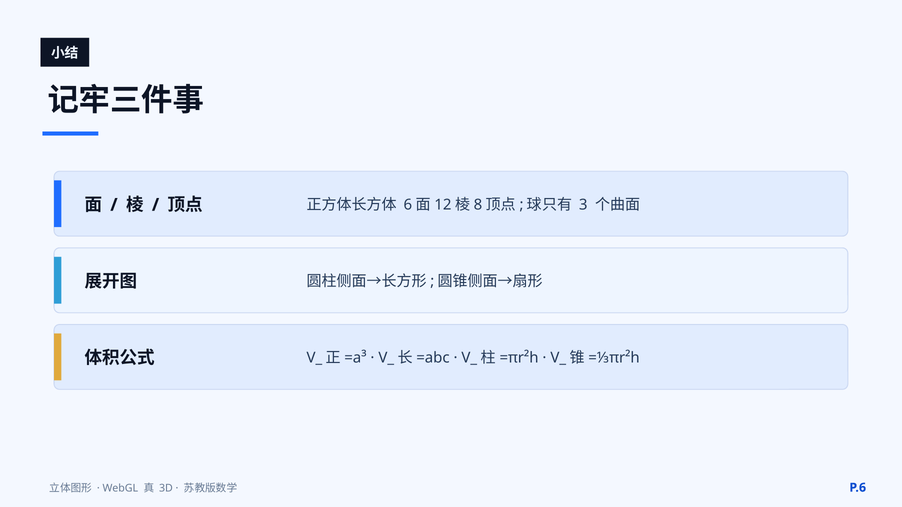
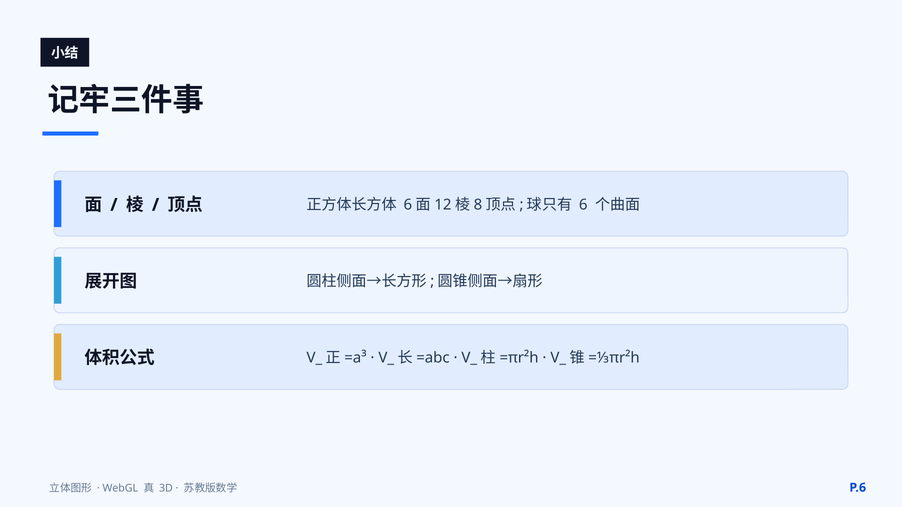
3: 3 -> 6 (583, 205)
